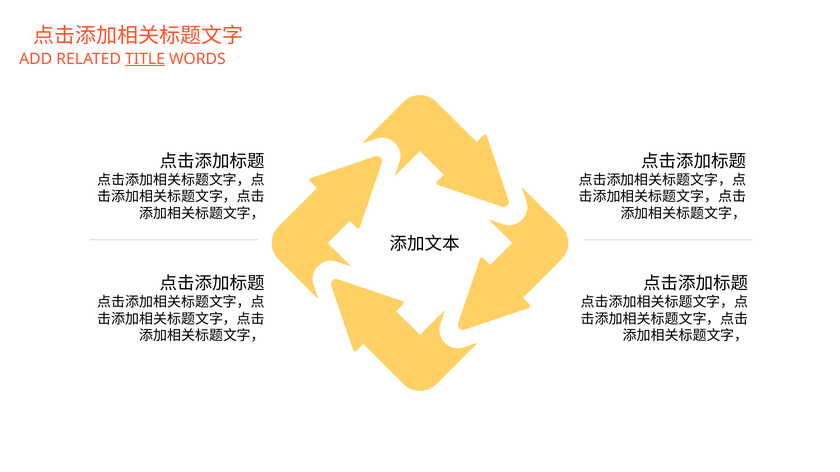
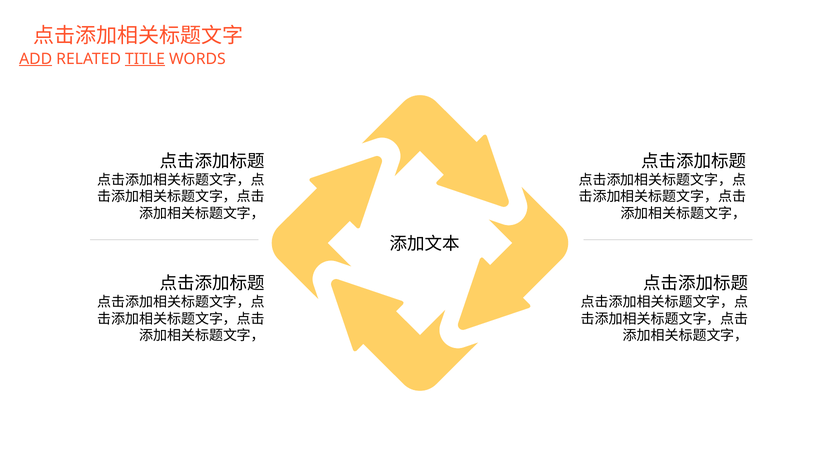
ADD underline: none -> present (36, 59)
